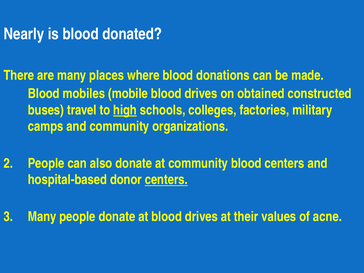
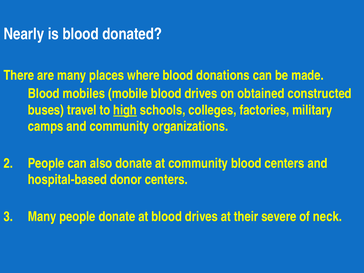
centers underline: present -> none (166, 180)
values: values -> severe (279, 217)
acne: acne -> neck (328, 217)
